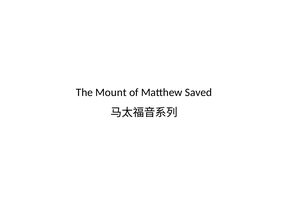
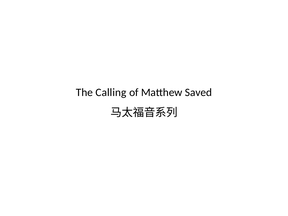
Mount: Mount -> Calling (111, 92)
